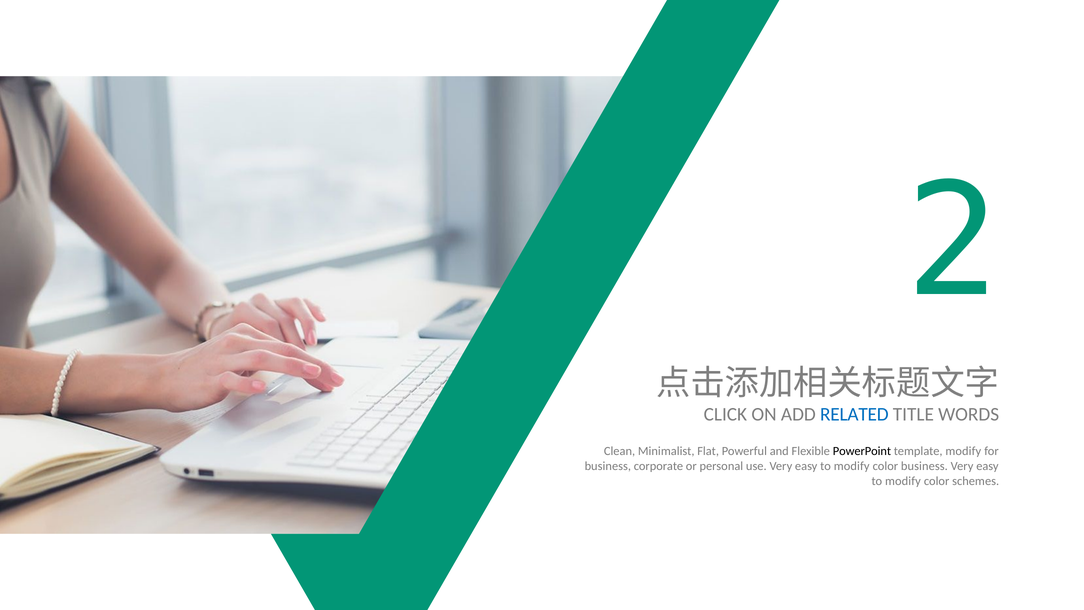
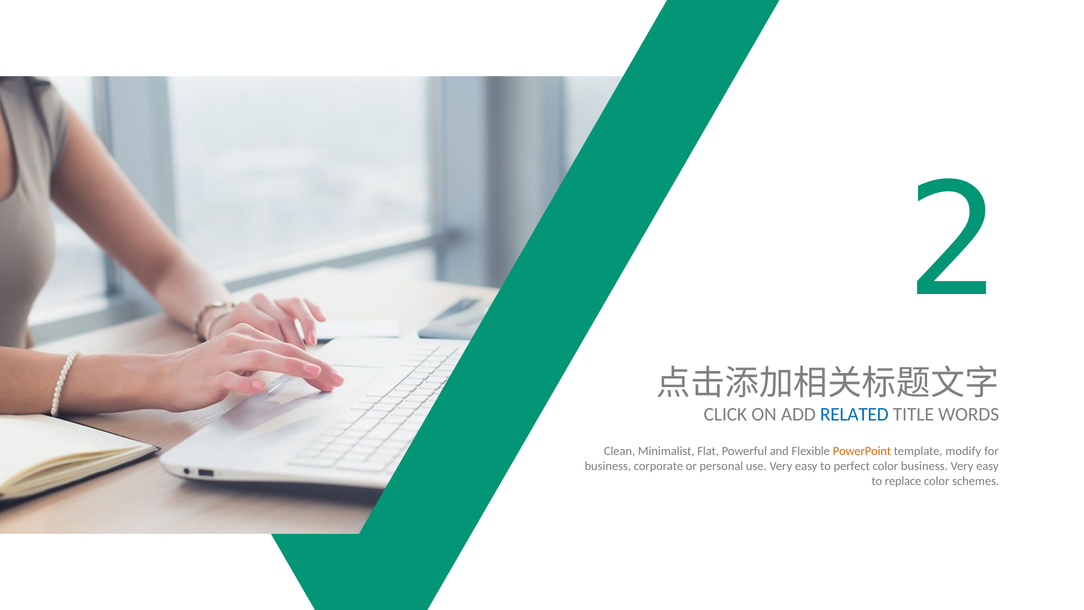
PowerPoint colour: black -> orange (862, 451)
modify: modify -> perfect (852, 466)
modify: modify -> replace (903, 481)
